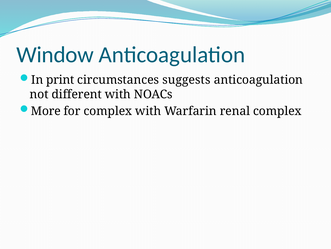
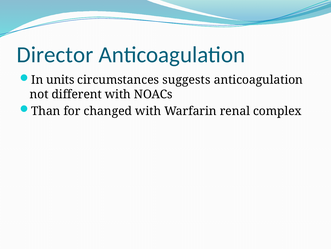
Window: Window -> Director (55, 55)
print: print -> units (60, 80)
More: More -> Than (46, 111)
for complex: complex -> changed (108, 111)
